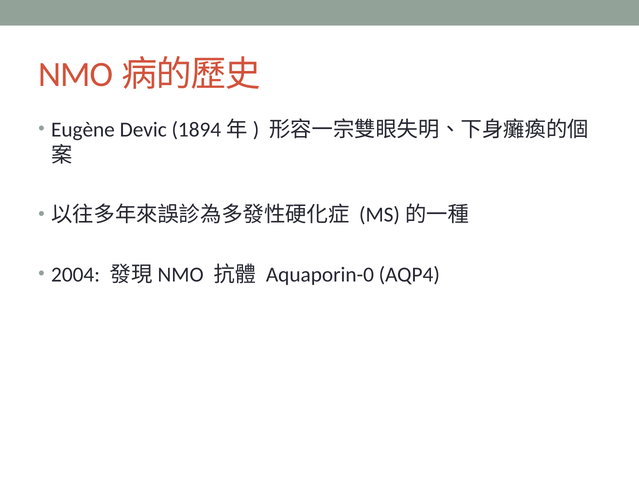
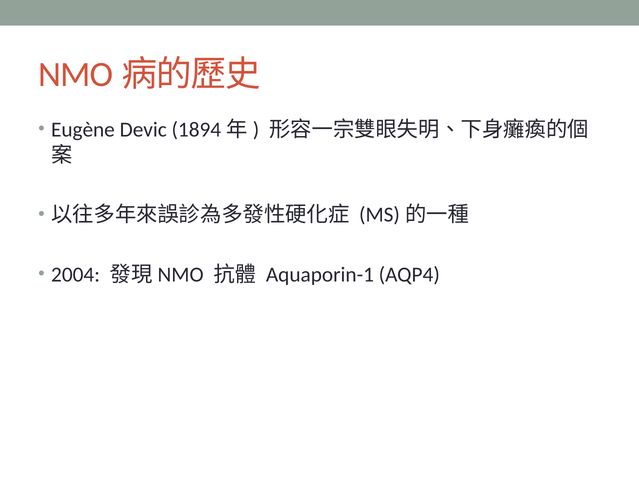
Aquaporin-0: Aquaporin-0 -> Aquaporin-1 (320, 274)
